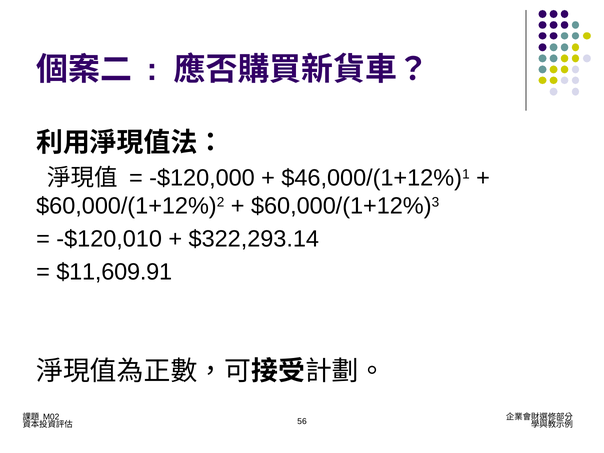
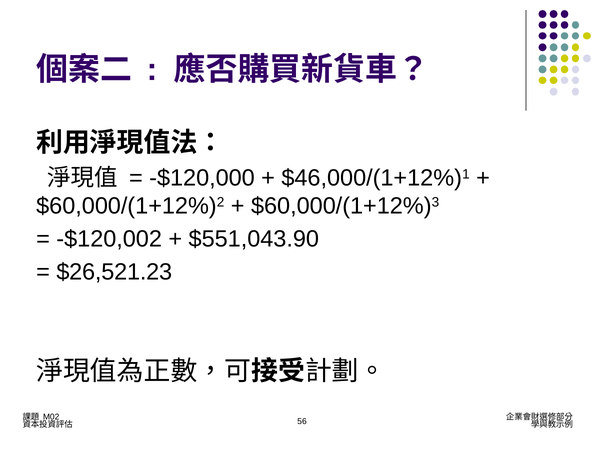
-$120,010: -$120,010 -> -$120,002 (109, 239)
$322,293.14: $322,293.14 -> $551,043.90 (254, 239)
$11,609.91: $11,609.91 -> $26,521.23 (114, 272)
